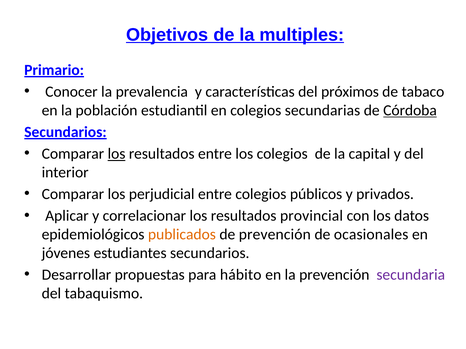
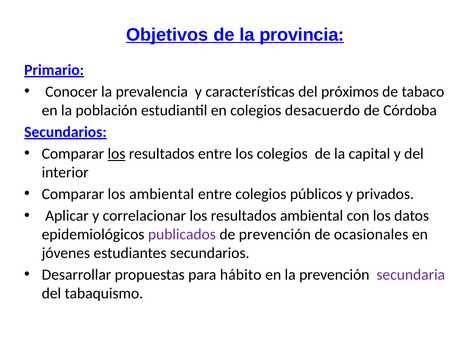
multiples: multiples -> provincia (302, 35)
secundarias: secundarias -> desacuerdo (322, 110)
Córdoba underline: present -> none (410, 110)
los perjudicial: perjudicial -> ambiental (162, 194)
resultados provincial: provincial -> ambiental (312, 216)
publicados colour: orange -> purple (182, 235)
